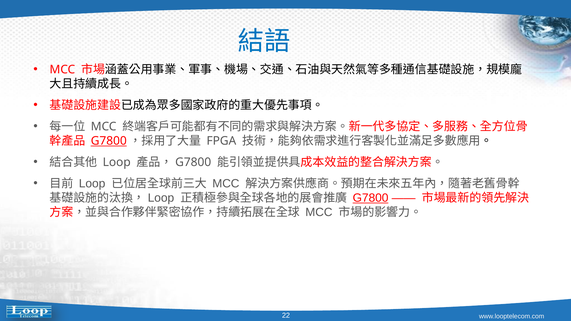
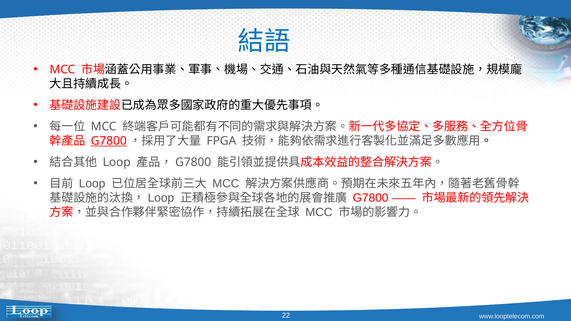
G7800 underline: present -> none (371, 198)
